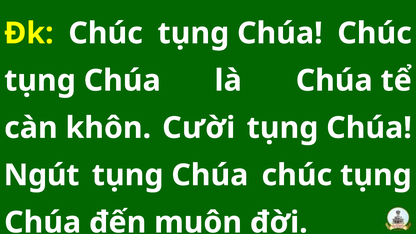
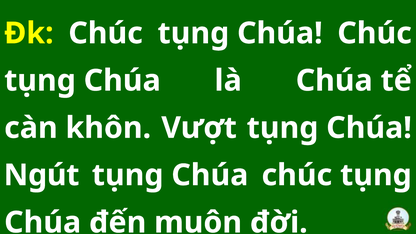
Cười: Cười -> Vượt (199, 128)
